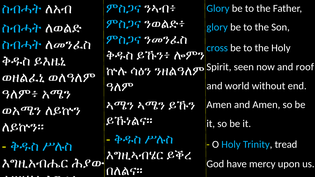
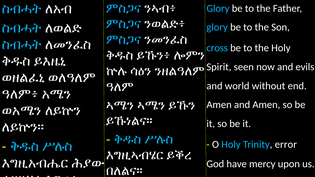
roof: roof -> evils (305, 67)
tread: tread -> error (286, 145)
